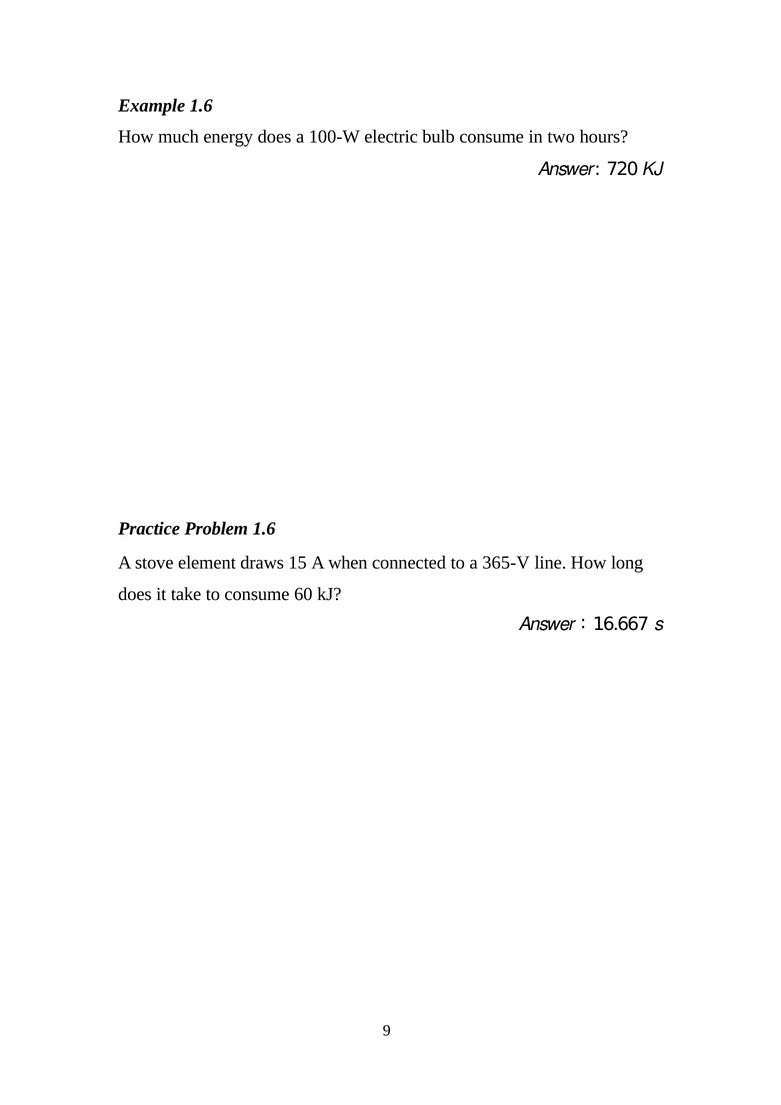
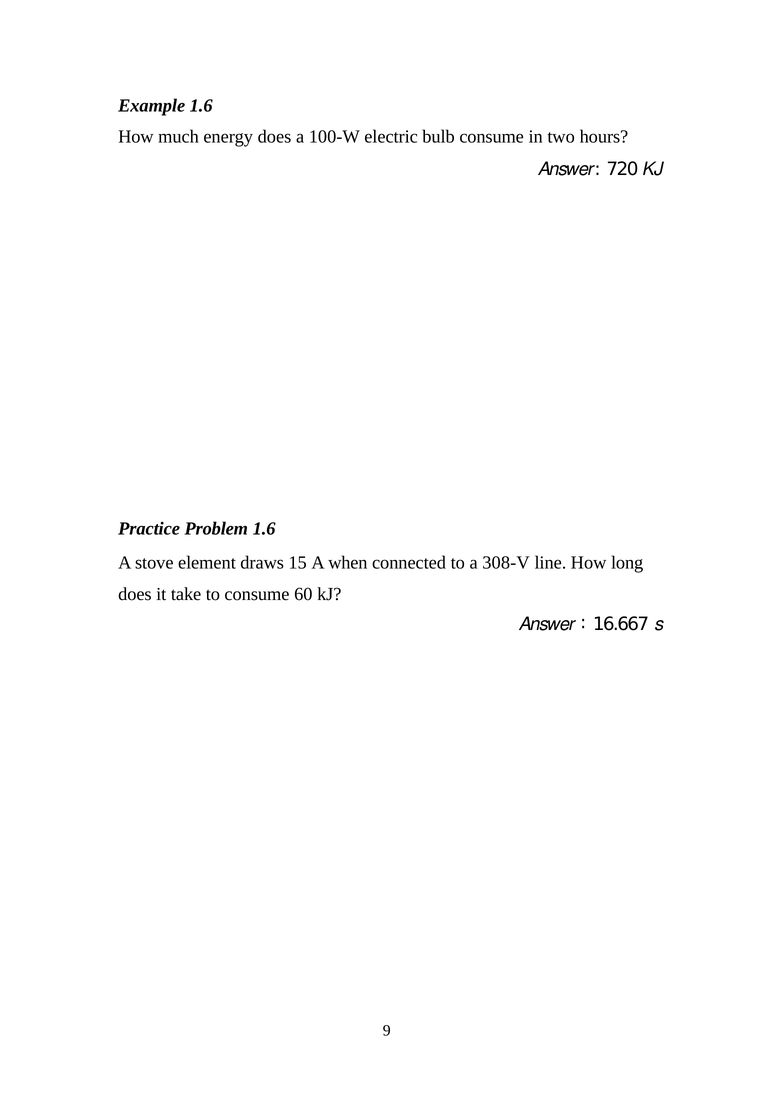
365-V: 365-V -> 308-V (506, 563)
